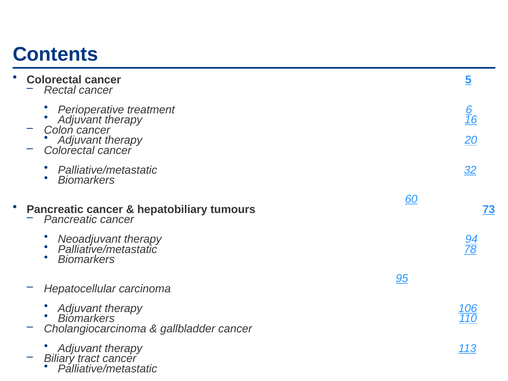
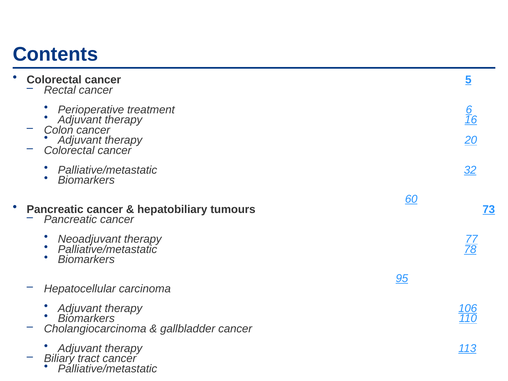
94: 94 -> 77 (471, 239)
